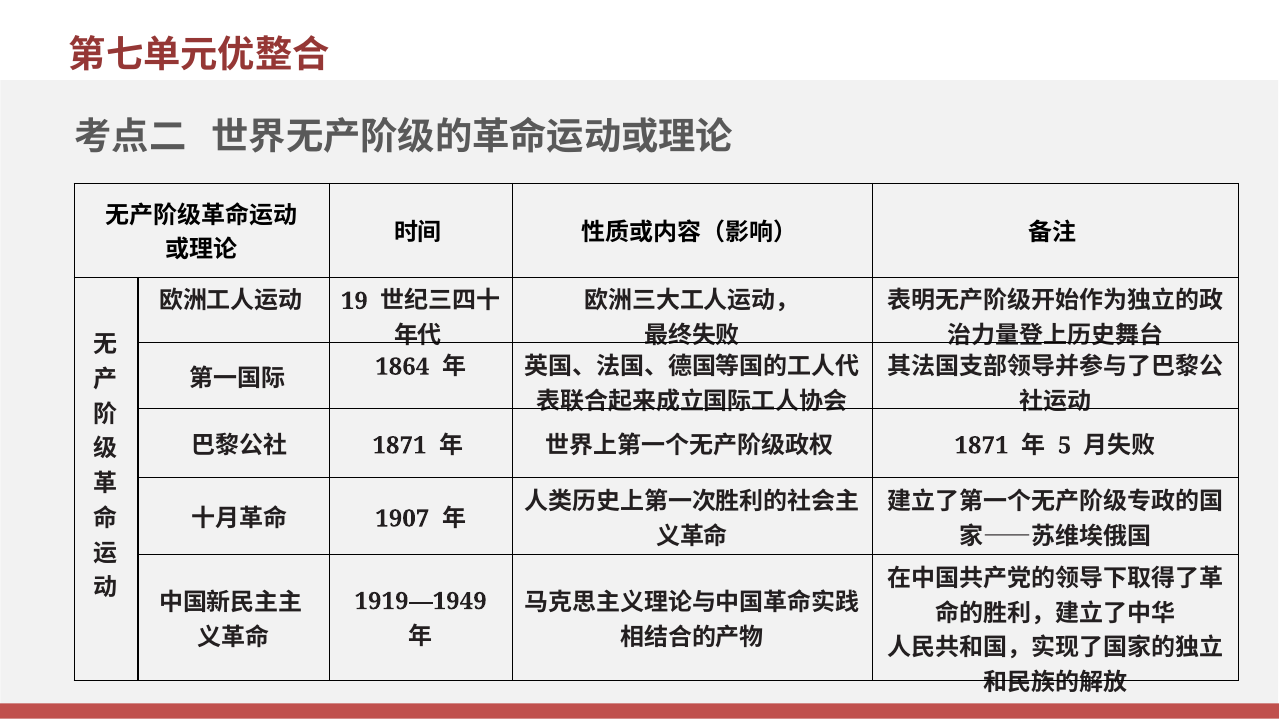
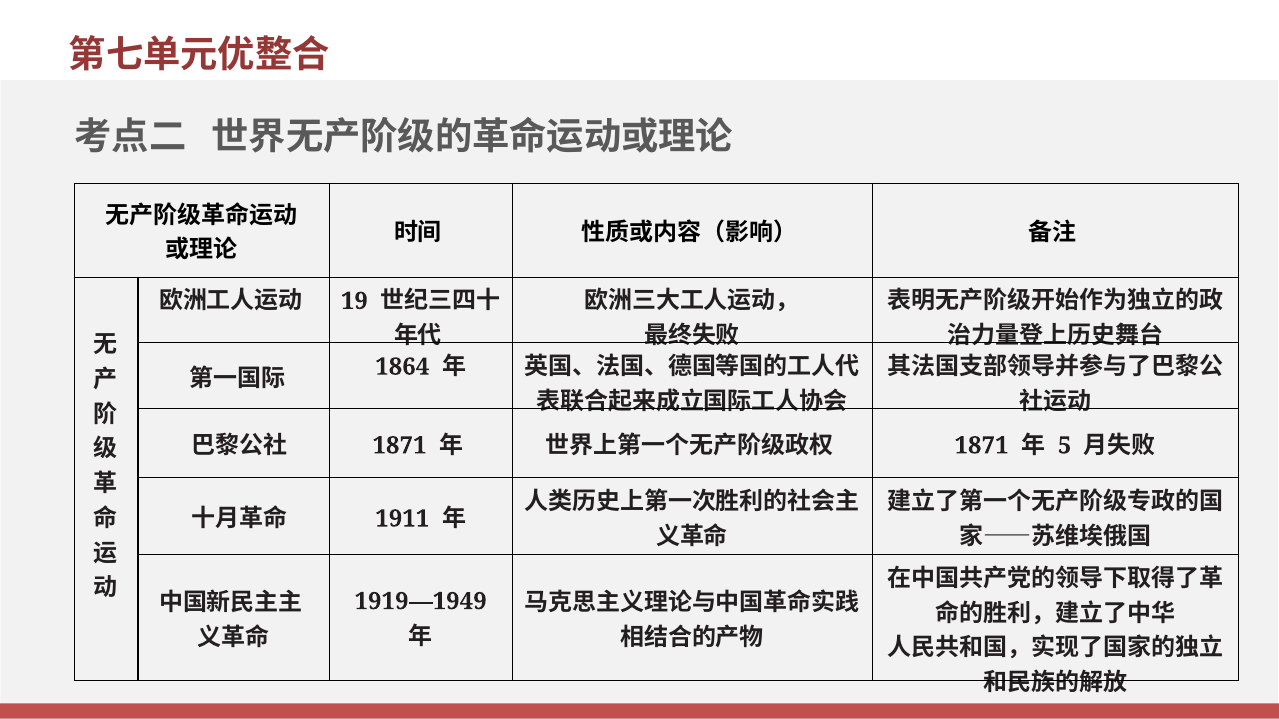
1907: 1907 -> 1911 (402, 519)
